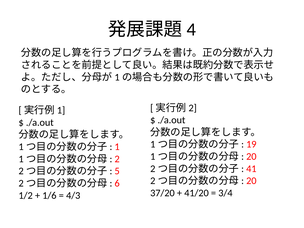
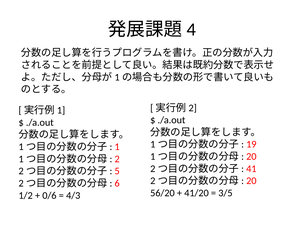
37/20: 37/20 -> 56/20 (162, 193)
3/4: 3/4 -> 3/5 (225, 193)
1/6: 1/6 -> 0/6 (49, 195)
